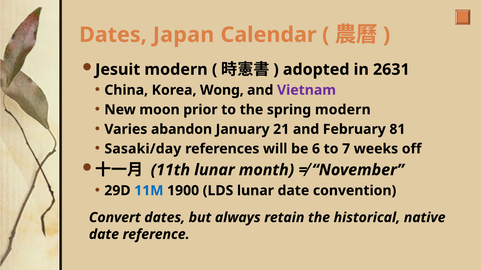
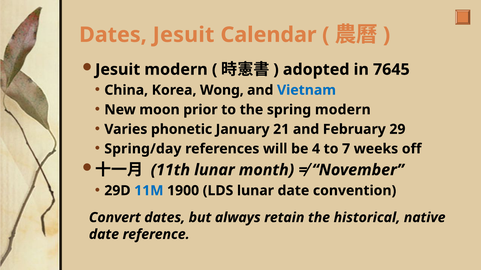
Dates Japan: Japan -> Jesuit (184, 35)
2631: 2631 -> 7645 (391, 70)
Vietnam colour: purple -> blue (306, 90)
abandon: abandon -> phonetic (182, 129)
81: 81 -> 29 (397, 129)
Sasaki/day: Sasaki/day -> Spring/day (143, 149)
6: 6 -> 4 (316, 149)
